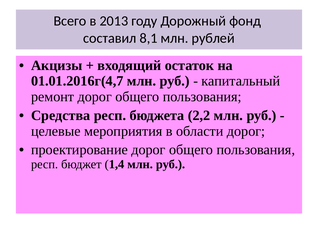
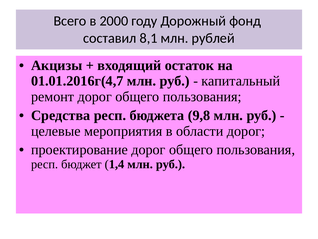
2013: 2013 -> 2000 (114, 21)
2,2: 2,2 -> 9,8 (199, 115)
